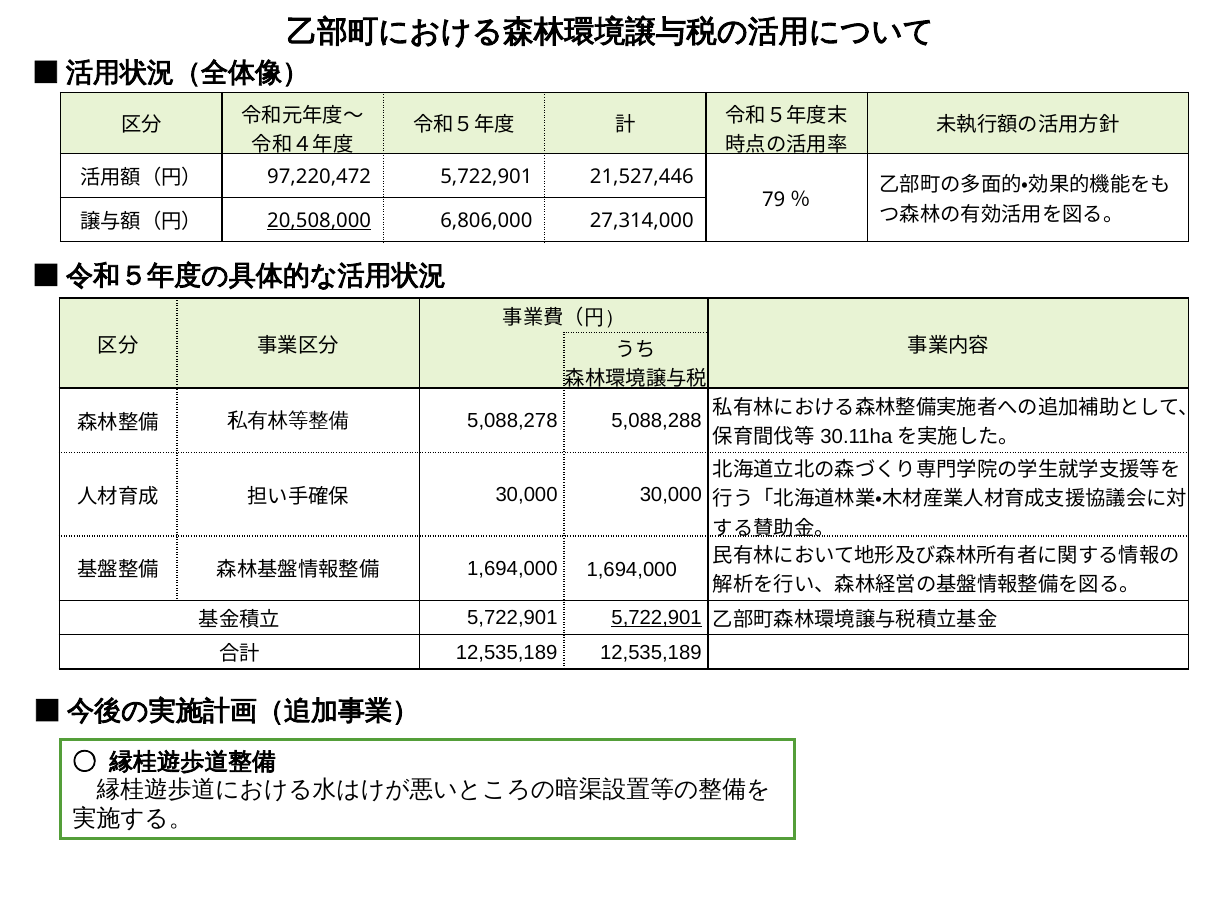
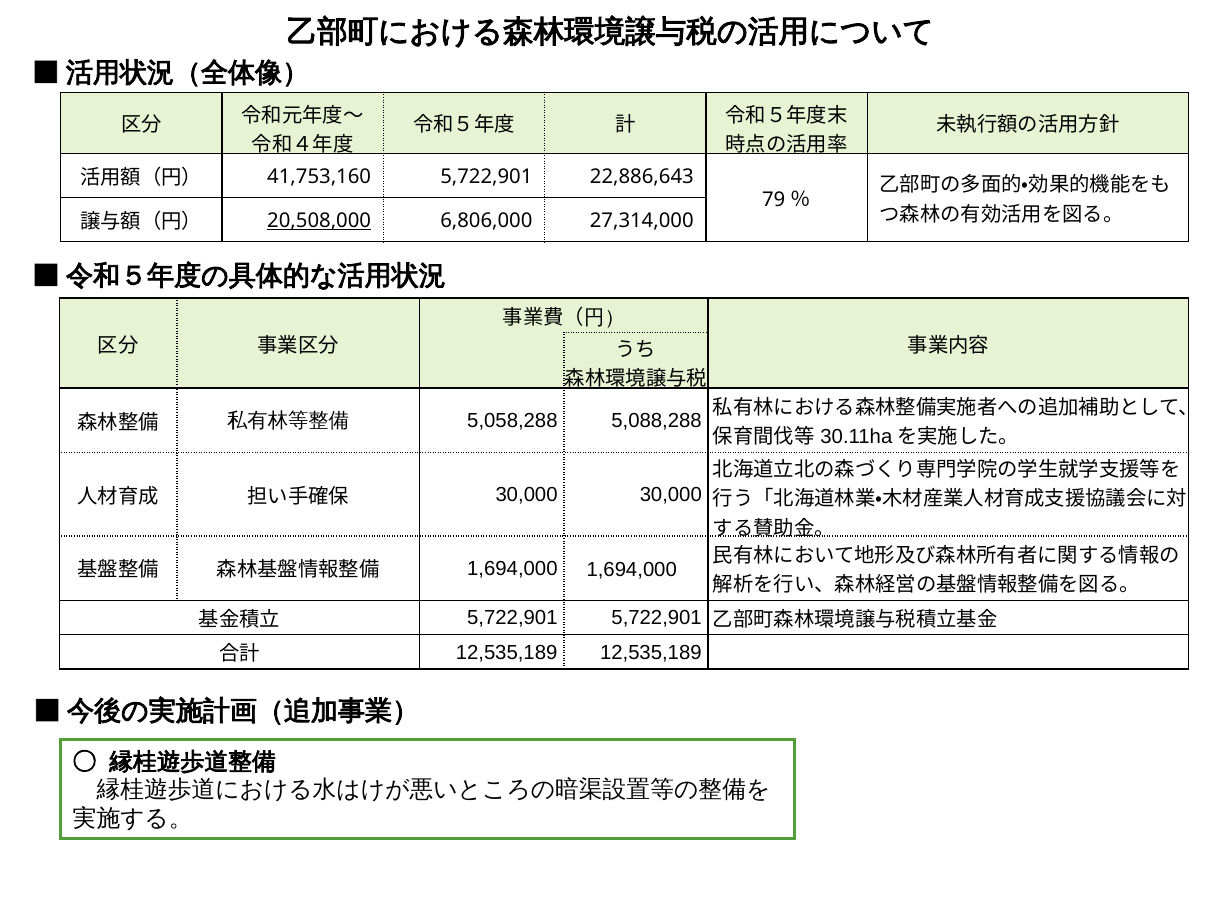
97,220,472: 97,220,472 -> 41,753,160 (319, 177)
21,527,446: 21,527,446 -> 22,886,643 (642, 177)
5,088,278: 5,088,278 -> 5,058,288 (512, 421)
5,722,901 underline: present -> none (657, 618)
